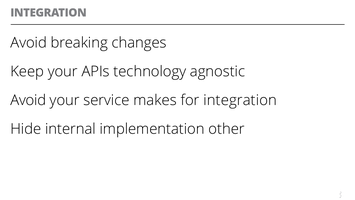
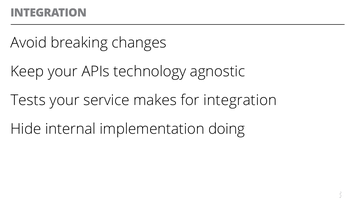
Avoid: Avoid -> Tests (28, 100)
other: other -> doing (227, 129)
